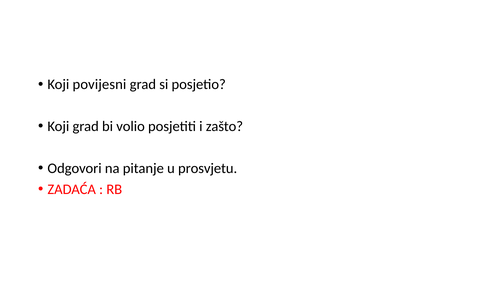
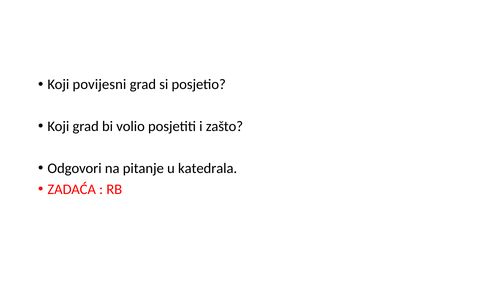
prosvjetu: prosvjetu -> katedrala (208, 168)
